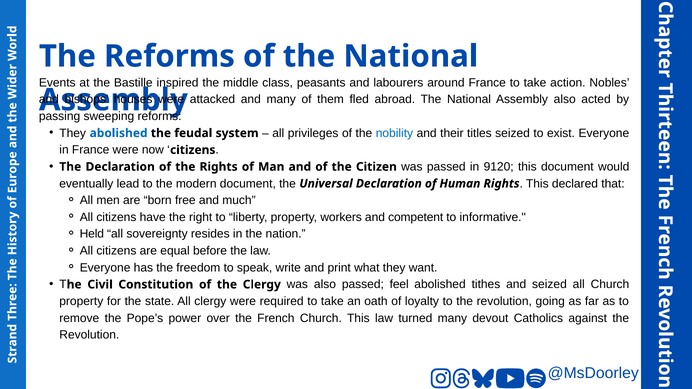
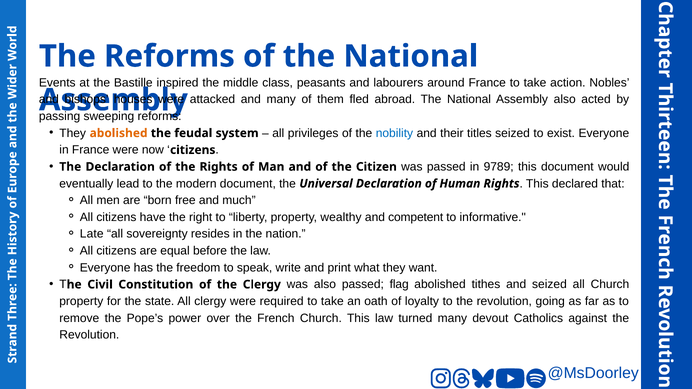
abolished colour: blue -> orange (119, 133)
9120: 9120 -> 9789 (499, 167)
workers: workers -> wealthy (341, 217)
Held: Held -> Late (92, 234)
feel: feel -> flag (399, 285)
